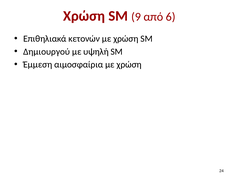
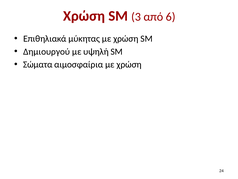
9: 9 -> 3 (136, 17)
κετονών: κετονών -> μύκητας (84, 39)
Έμμεση: Έμμεση -> Σώματα (38, 64)
